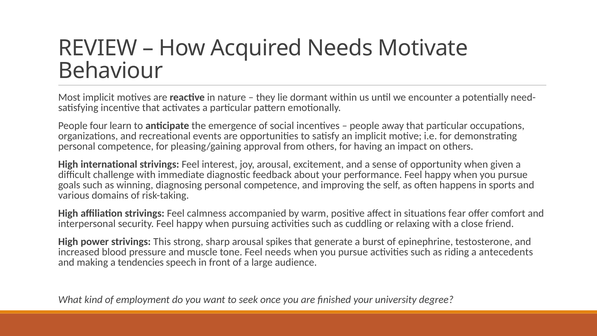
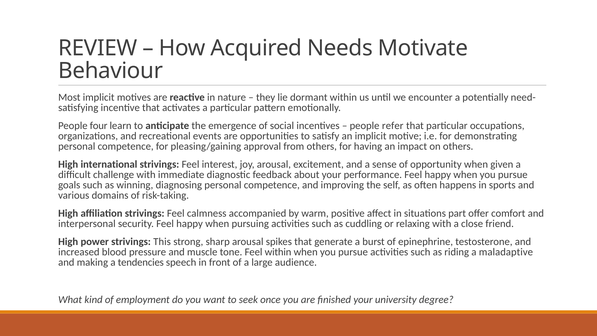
away: away -> refer (393, 126)
fear: fear -> part (457, 213)
Feel needs: needs -> within (278, 252)
antecedents: antecedents -> maladaptive (506, 252)
